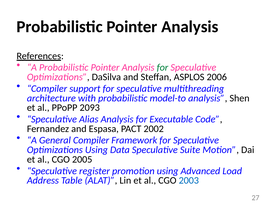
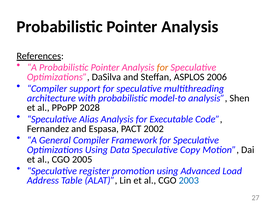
for colour: green -> orange (162, 67)
2093: 2093 -> 2028 (90, 108)
Suite: Suite -> Copy (190, 150)
